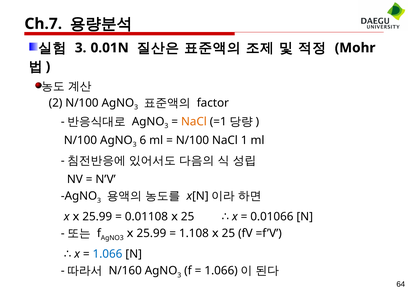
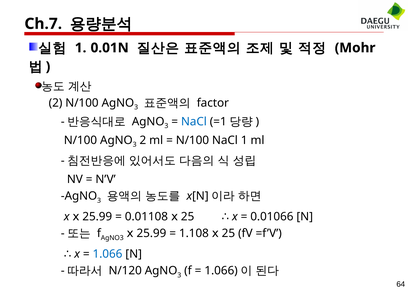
3: 3 -> 1 (81, 48)
NaCl colour: orange -> blue (194, 122)
6: 6 -> 2 (143, 140)
N/160: N/160 -> N/120 (125, 271)
